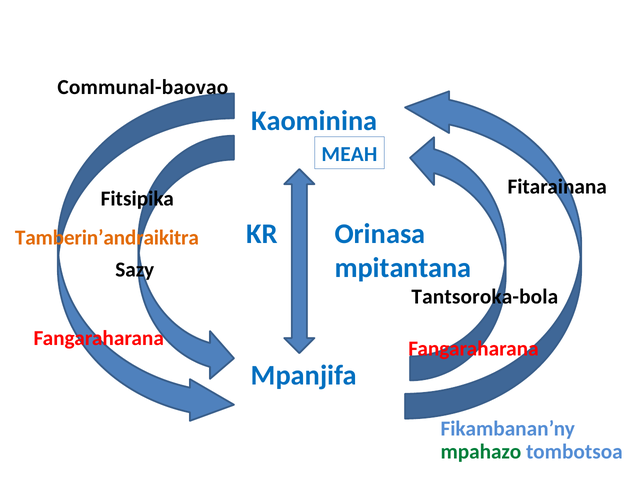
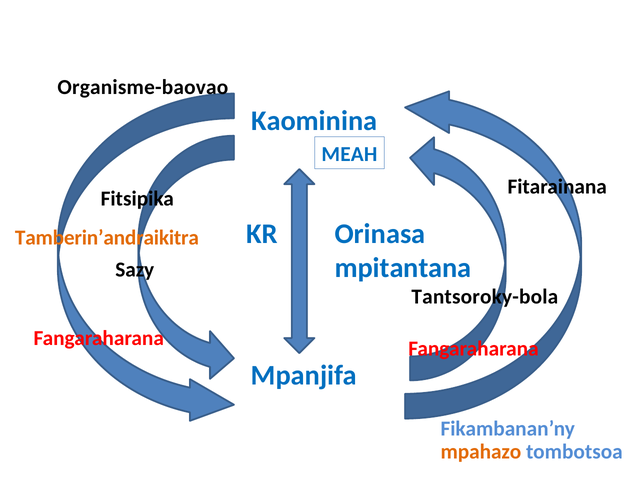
Communal-baovao: Communal-baovao -> Organisme-baovao (143, 87)
Tantsoroka-bola: Tantsoroka-bola -> Tantsoroky-bola (485, 297)
mpahazo colour: green -> orange (481, 452)
